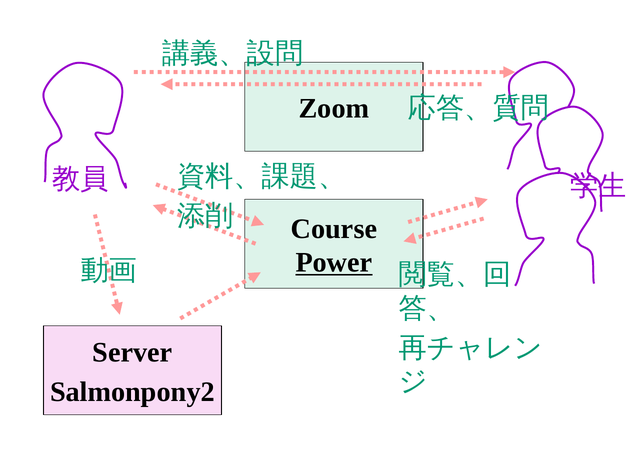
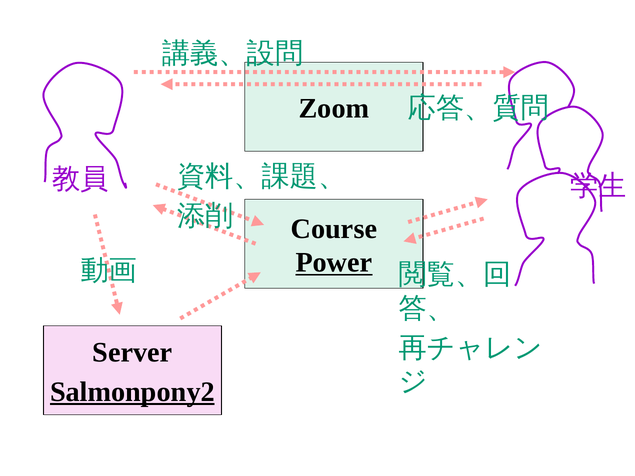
Salmonpony2 underline: none -> present (132, 392)
